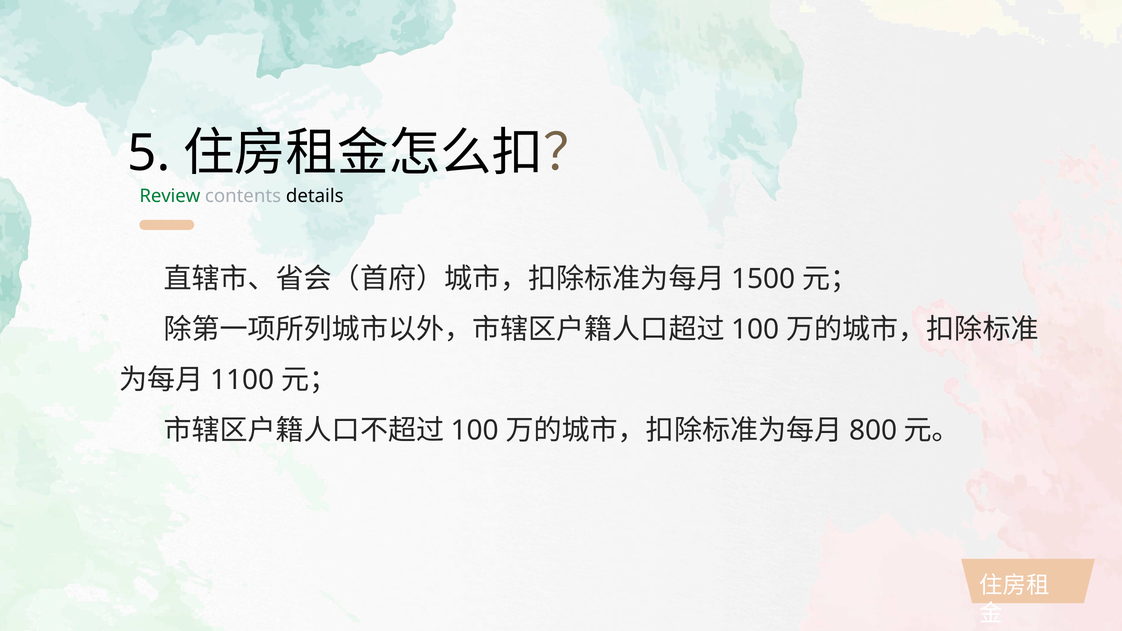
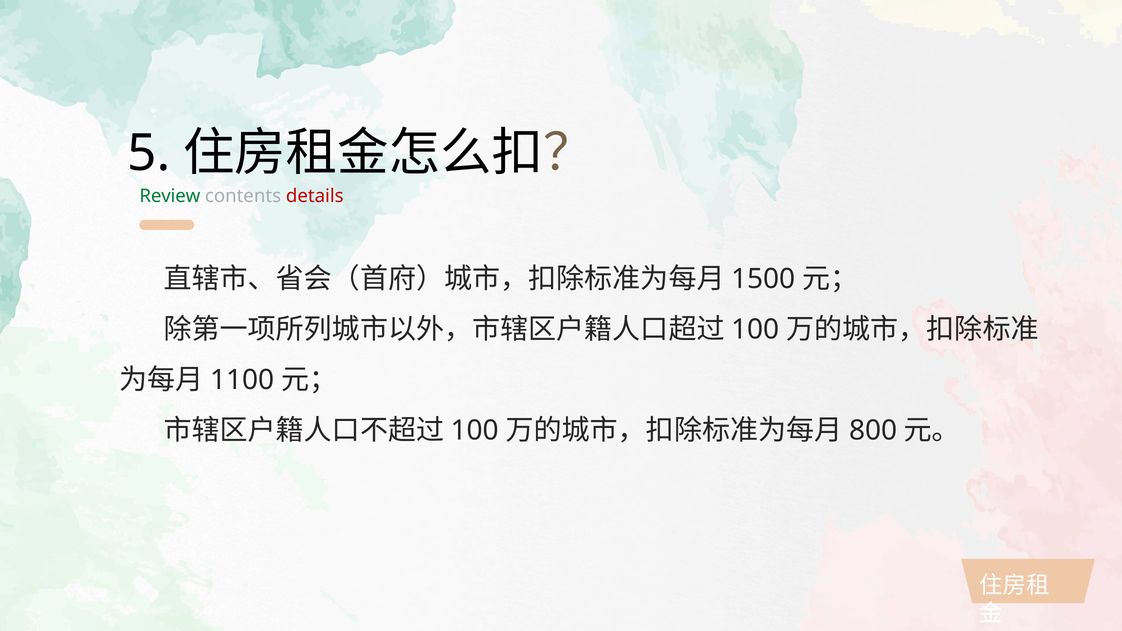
details colour: black -> red (315, 196)
